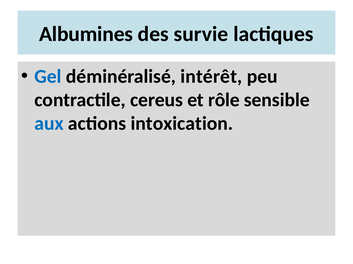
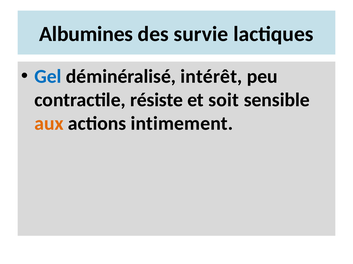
cereus: cereus -> résiste (157, 100)
rôle: rôle -> soit (224, 100)
aux colour: blue -> orange (49, 124)
intoxication: intoxication -> intimement (182, 124)
